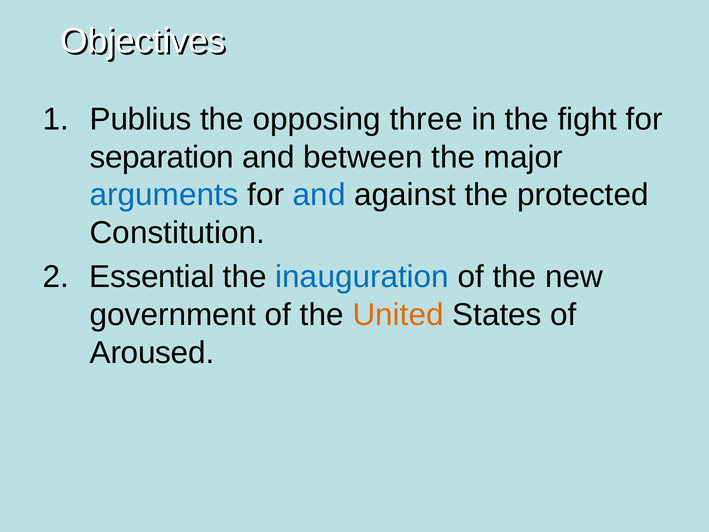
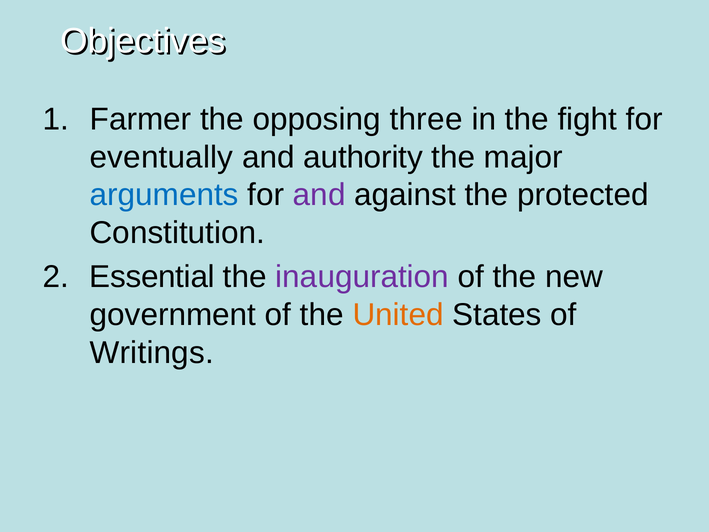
Publius: Publius -> Farmer (141, 119)
separation: separation -> eventually (161, 157)
between: between -> authority (363, 157)
and colour: blue -> purple (319, 195)
inauguration colour: blue -> purple (362, 277)
Aroused: Aroused -> Writings (152, 352)
